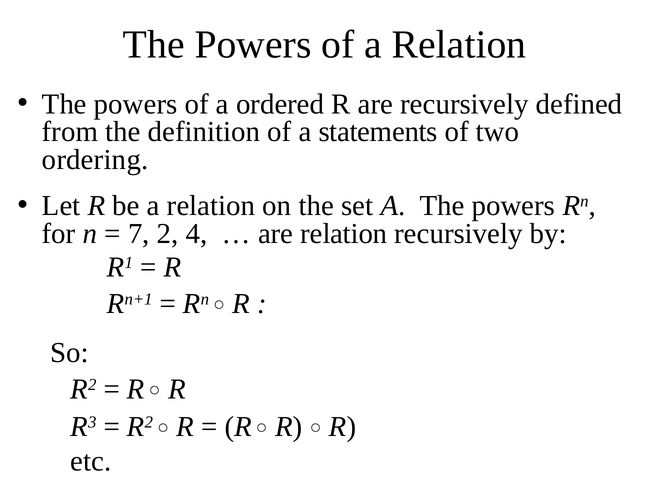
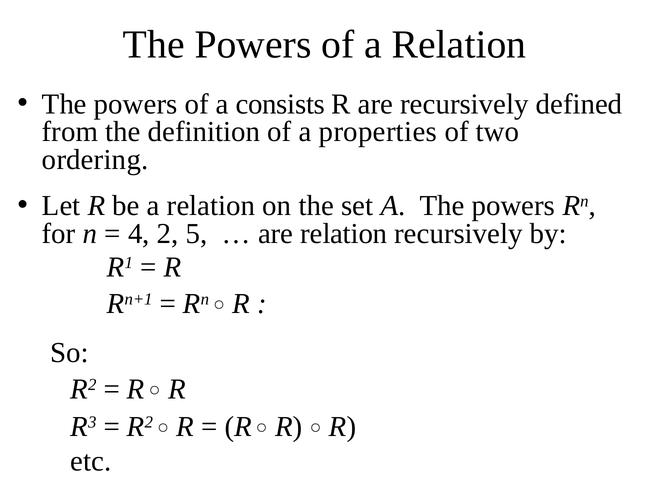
ordered: ordered -> consists (280, 104)
statements: statements -> properties (378, 132)
7: 7 -> 4 (139, 233)
4: 4 -> 5 (197, 233)
